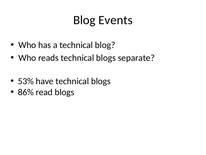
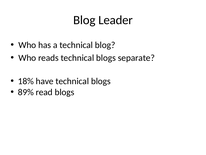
Events: Events -> Leader (116, 20)
53%: 53% -> 18% (26, 81)
86%: 86% -> 89% (26, 92)
